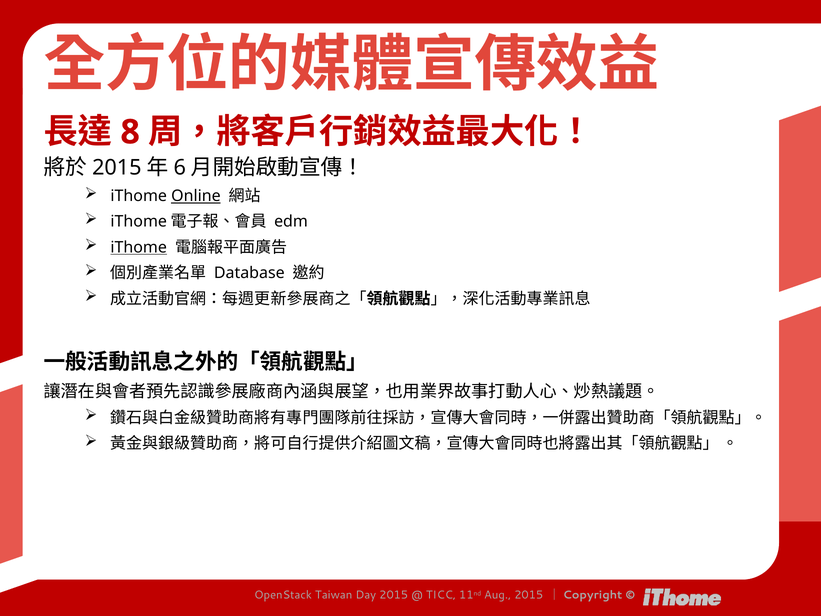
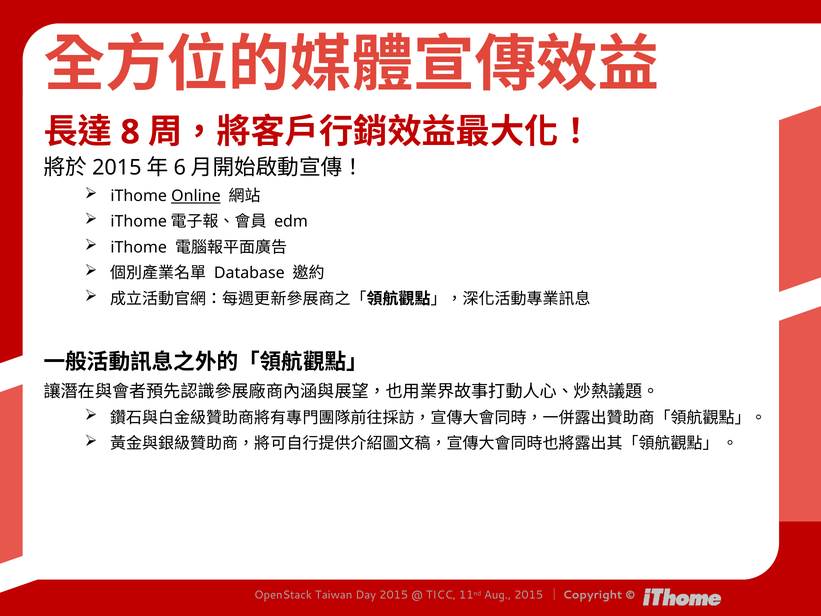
iThome underline: present -> none (139, 247)
